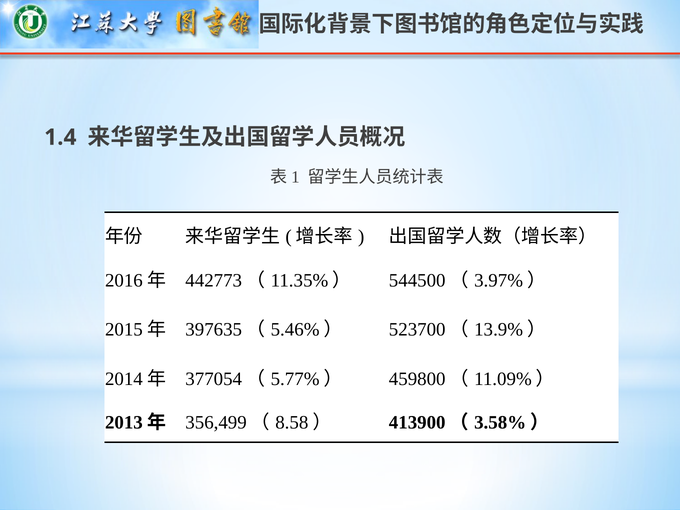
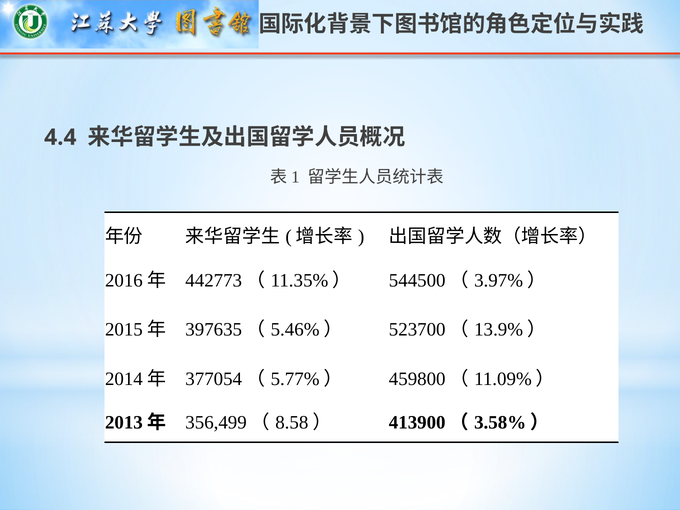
1.4: 1.4 -> 4.4 (60, 137)
